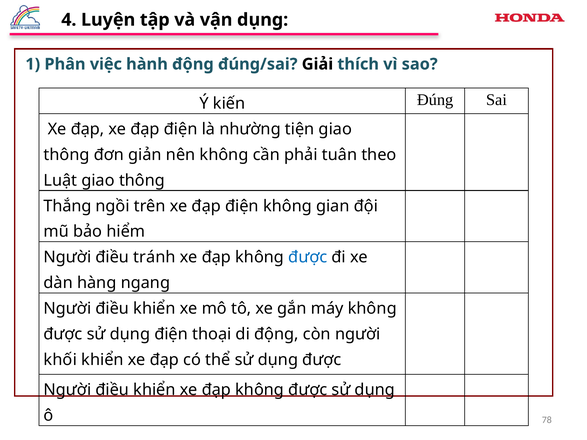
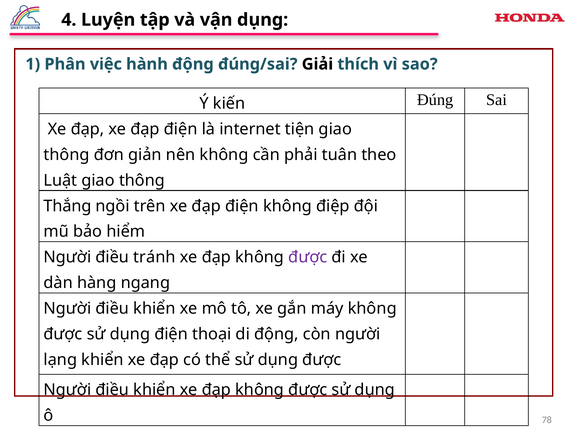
nhường: nhường -> internet (250, 129)
gian: gian -> điệp (333, 206)
được colour: blue -> purple (308, 257)
khối: khối -> lạng (60, 360)
